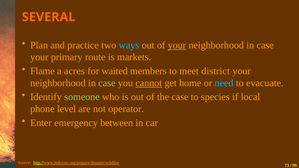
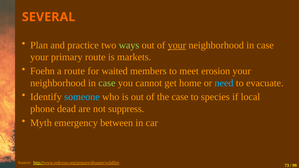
ways colour: light blue -> light green (129, 45)
Flame: Flame -> Foehn (42, 71)
a acres: acres -> route (74, 71)
district: district -> erosion (216, 71)
cannot underline: present -> none (149, 83)
someone colour: light green -> light blue (82, 97)
level: level -> dead (66, 109)
operator: operator -> suppress (126, 109)
Enter: Enter -> Myth (41, 123)
